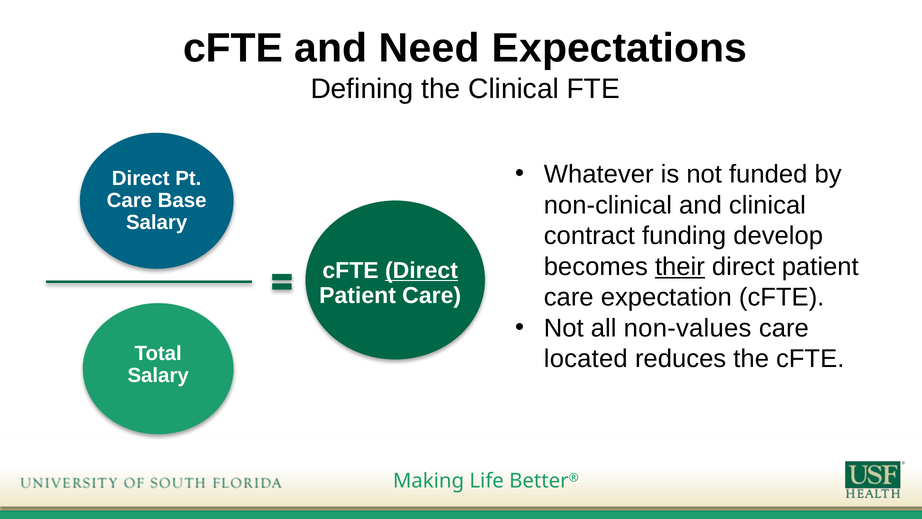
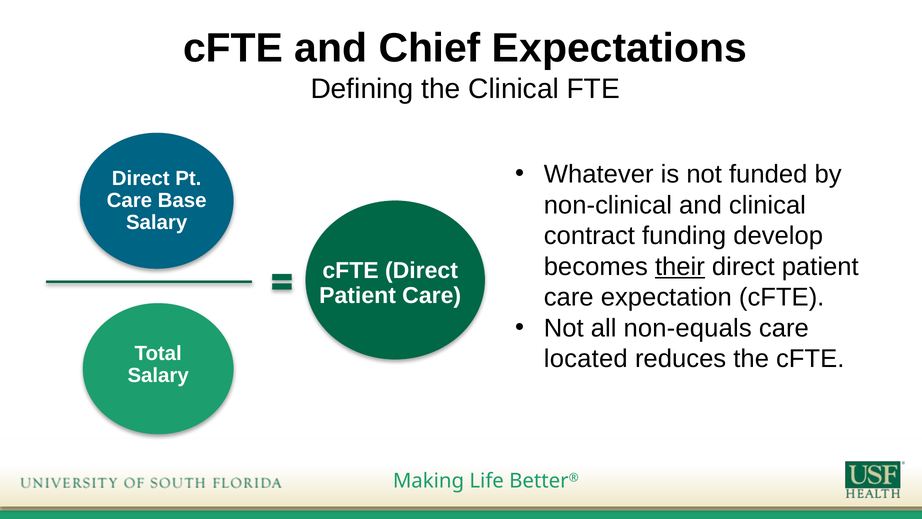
Need: Need -> Chief (430, 48)
Direct underline: present -> none (422, 270)
non-values: non-values -> non-equals (688, 328)
